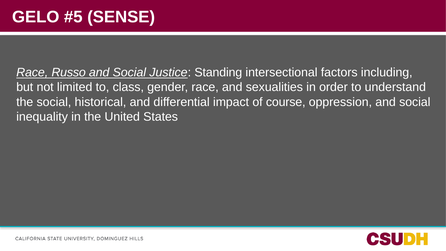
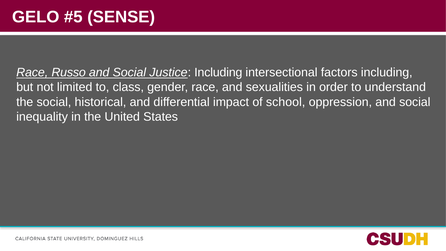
Justice Standing: Standing -> Including (218, 73)
course: course -> school (286, 102)
